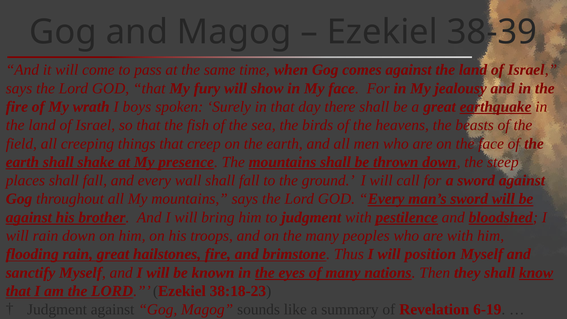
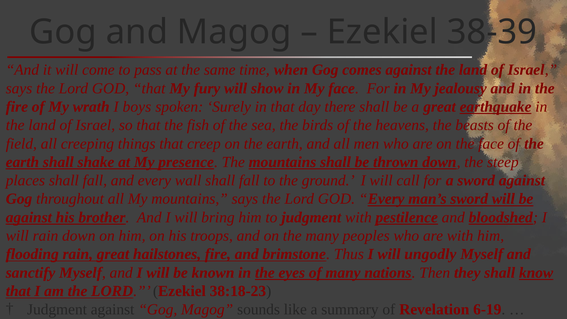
position: position -> ungodly (430, 254)
